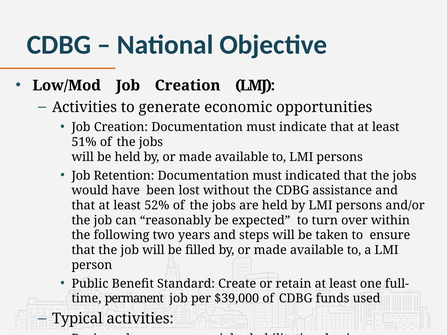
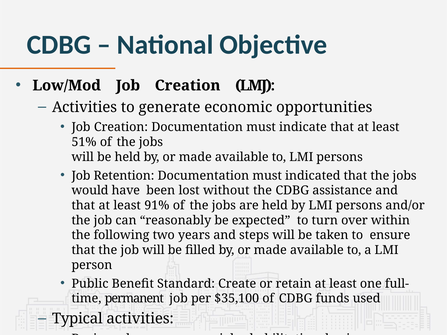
52%: 52% -> 91% (157, 206)
$39,000: $39,000 -> $35,100 (237, 299)
